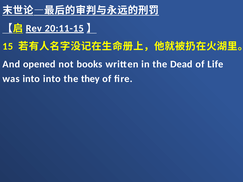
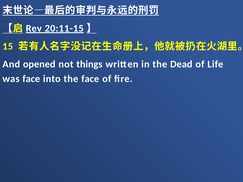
books: books -> things (89, 64)
was into: into -> face (31, 79)
the they: they -> face (90, 79)
